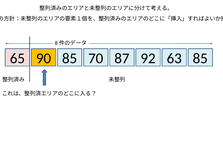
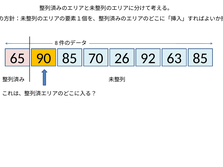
87: 87 -> 26 (122, 59)
